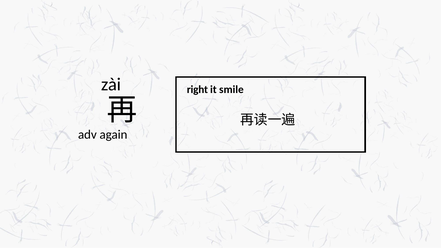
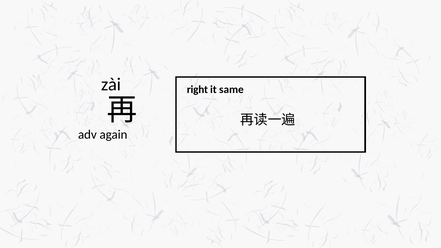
smile: smile -> same (231, 90)
